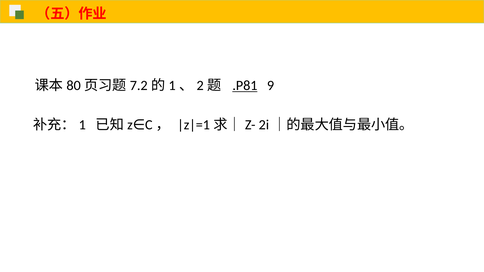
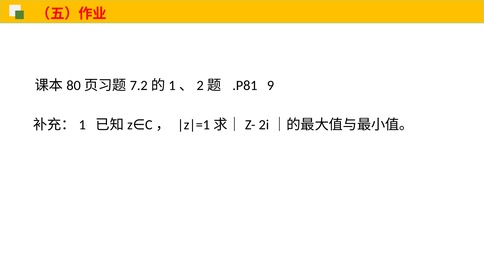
.P81 underline: present -> none (245, 86)
